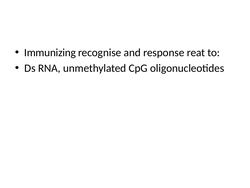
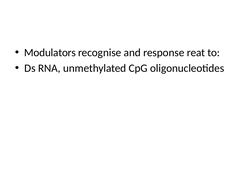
Immunizing: Immunizing -> Modulators (50, 52)
